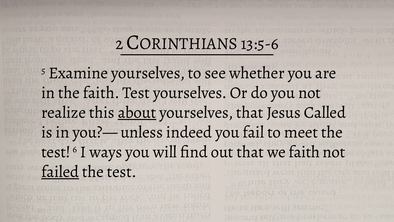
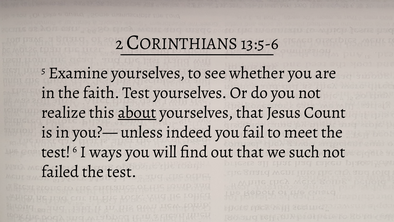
Called: Called -> Count (325, 112)
we faith: faith -> such (304, 152)
failed underline: present -> none (60, 171)
